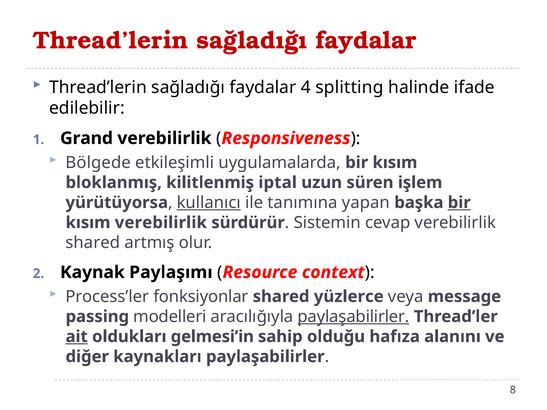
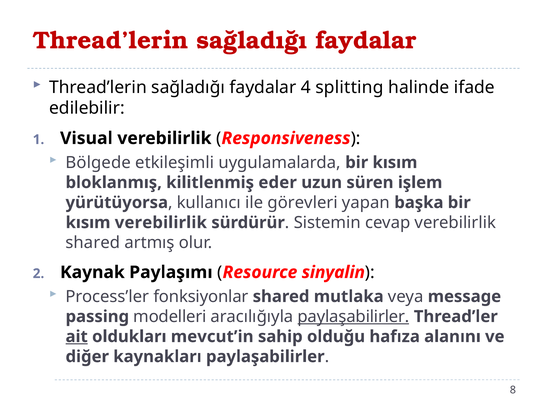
Grand: Grand -> Visual (86, 138)
iptal: iptal -> eder (278, 183)
kullanıcı underline: present -> none (209, 203)
tanımına: tanımına -> görevleri (303, 203)
bir underline: present -> none (459, 203)
context: context -> sinyalin (333, 272)
yüzlerce: yüzlerce -> mutlaka (349, 297)
gelmesi’in: gelmesi’in -> mevcut’in (212, 337)
